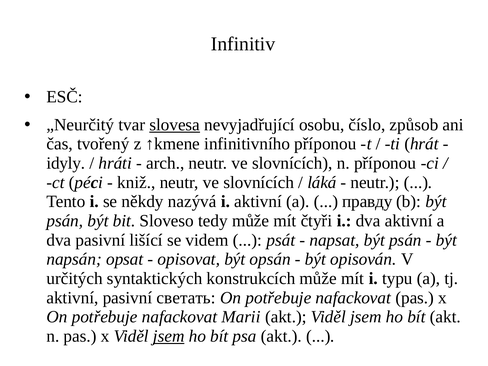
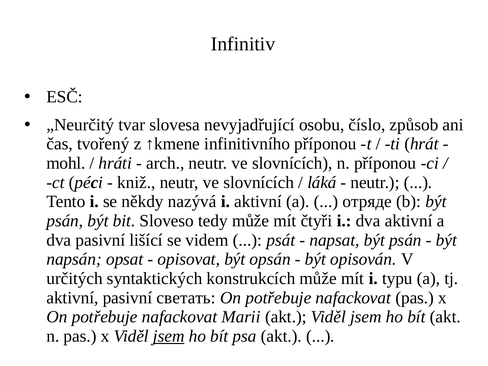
slovesa underline: present -> none (175, 125)
idyly: idyly -> mohl (66, 163)
правду: правду -> отряде (367, 202)
